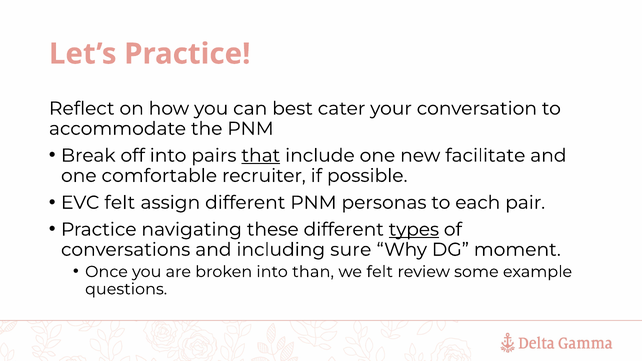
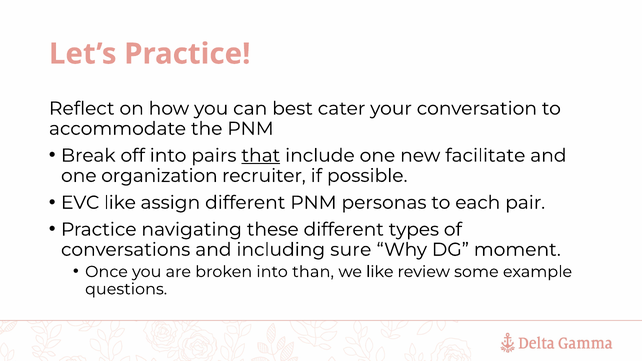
comfortable: comfortable -> organization (159, 176)
EVC felt: felt -> like (120, 203)
types underline: present -> none (414, 230)
we felt: felt -> like (380, 272)
